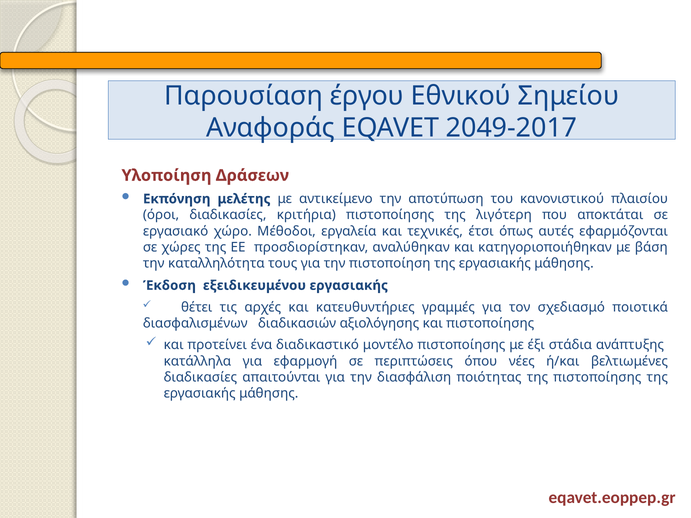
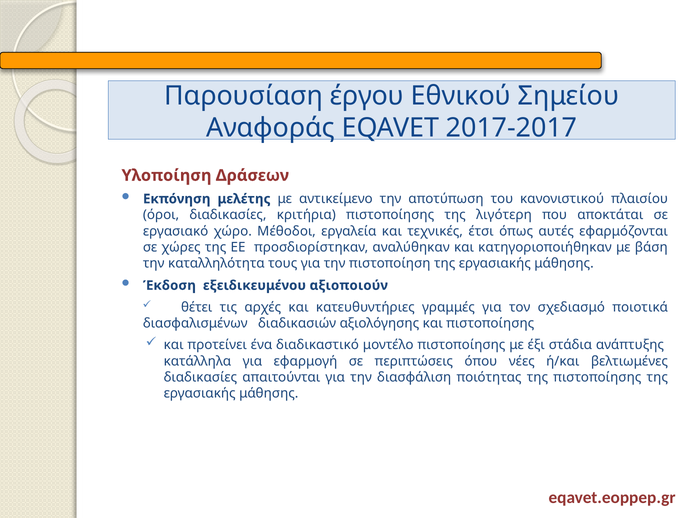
2049-2017: 2049-2017 -> 2017-2017 (512, 128)
εξειδικευμένου εργασιακής: εργασιακής -> αξιοποιούν (349, 286)
